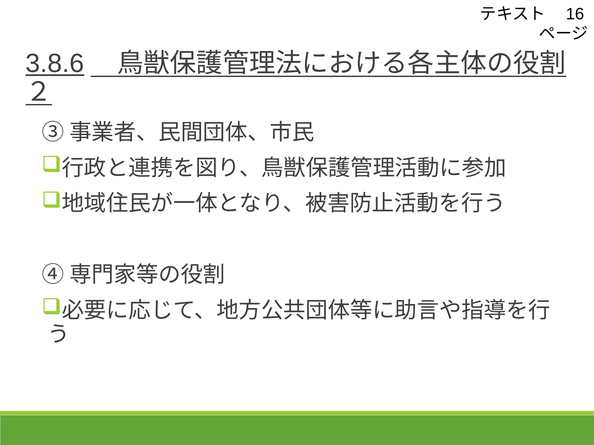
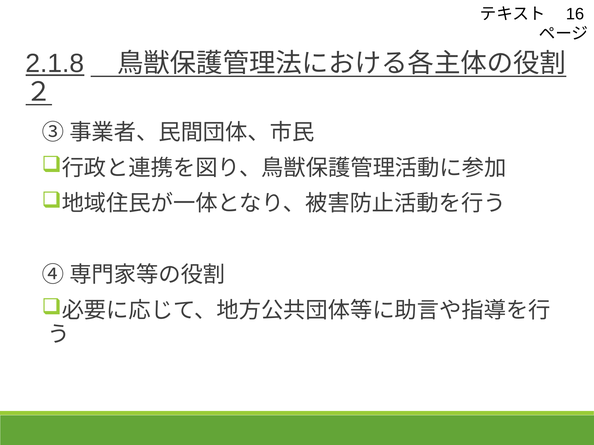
3.8.6: 3.8.6 -> 2.1.8 (55, 64)
